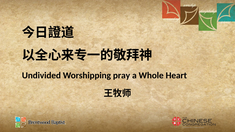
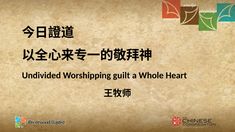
pray: pray -> guilt (121, 76)
